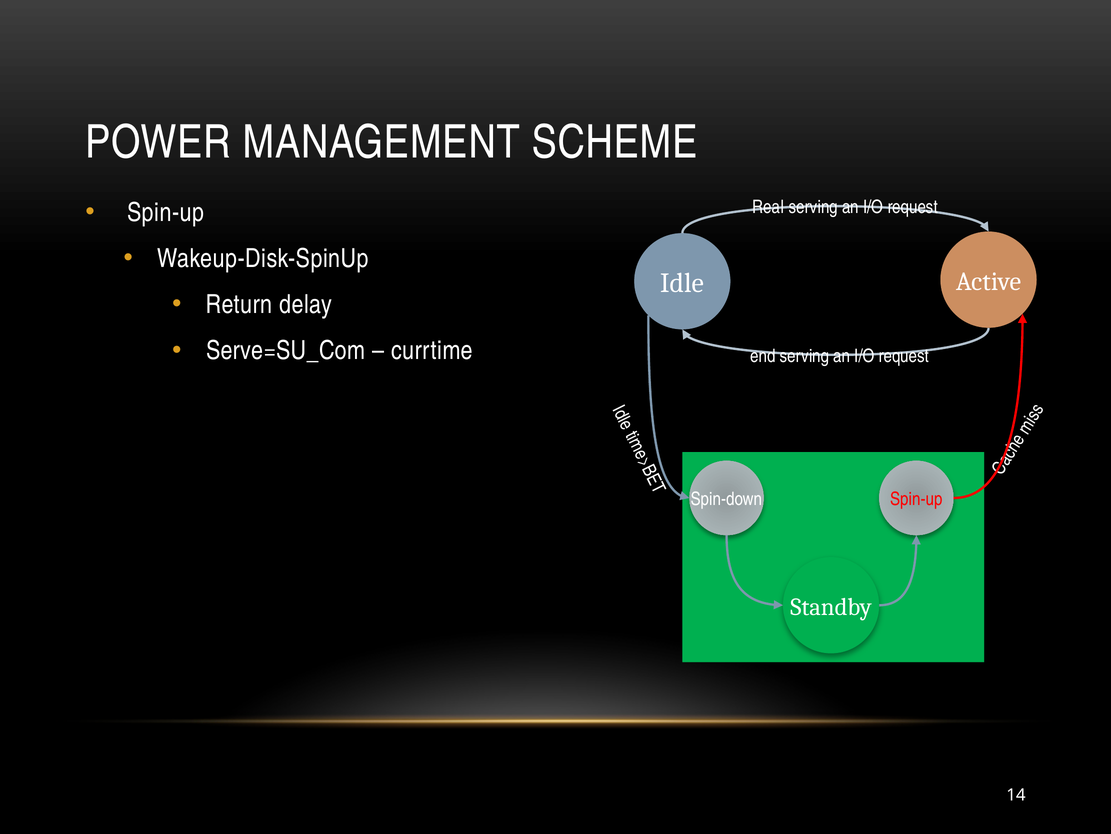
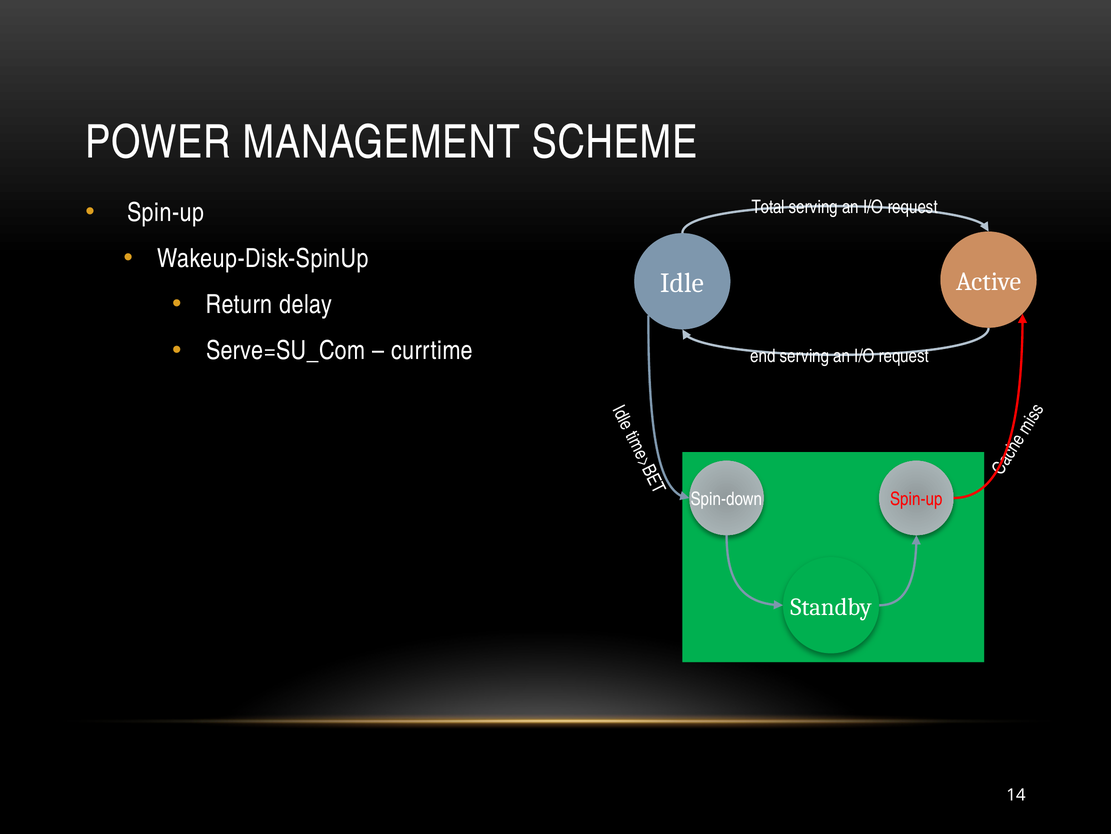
Real: Real -> Total (768, 207)
